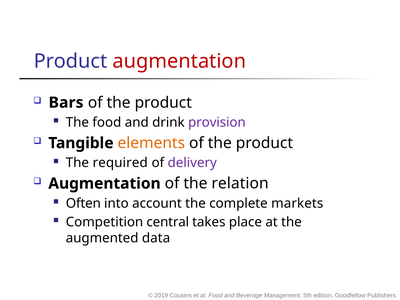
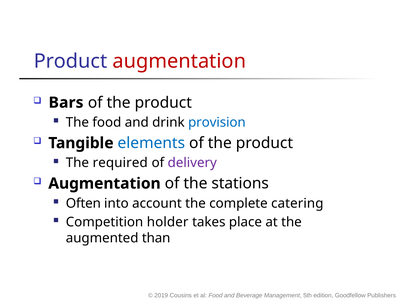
provision colour: purple -> blue (217, 122)
elements colour: orange -> blue (151, 143)
relation: relation -> stations (240, 183)
markets: markets -> catering (297, 203)
central: central -> holder (168, 222)
data: data -> than (156, 238)
